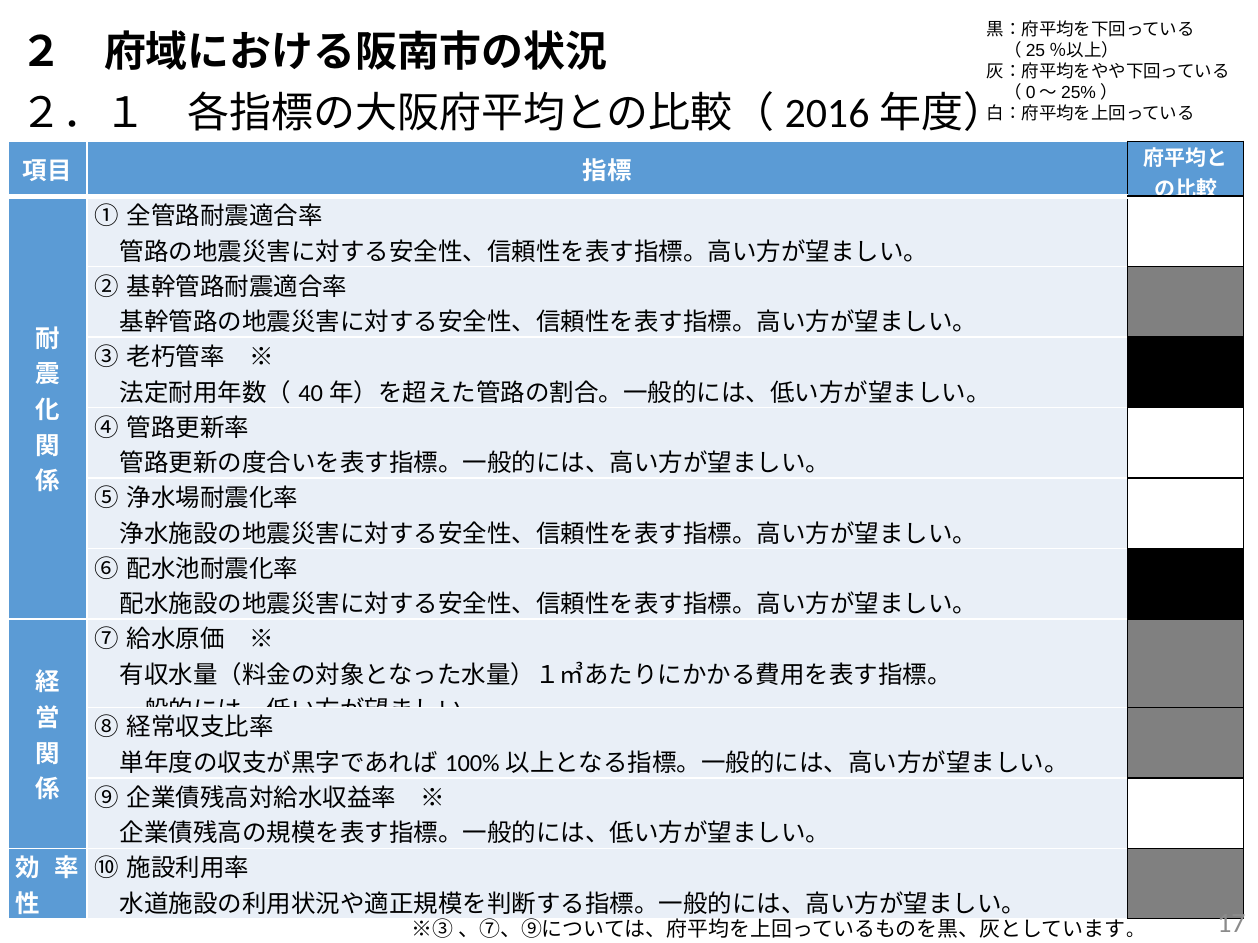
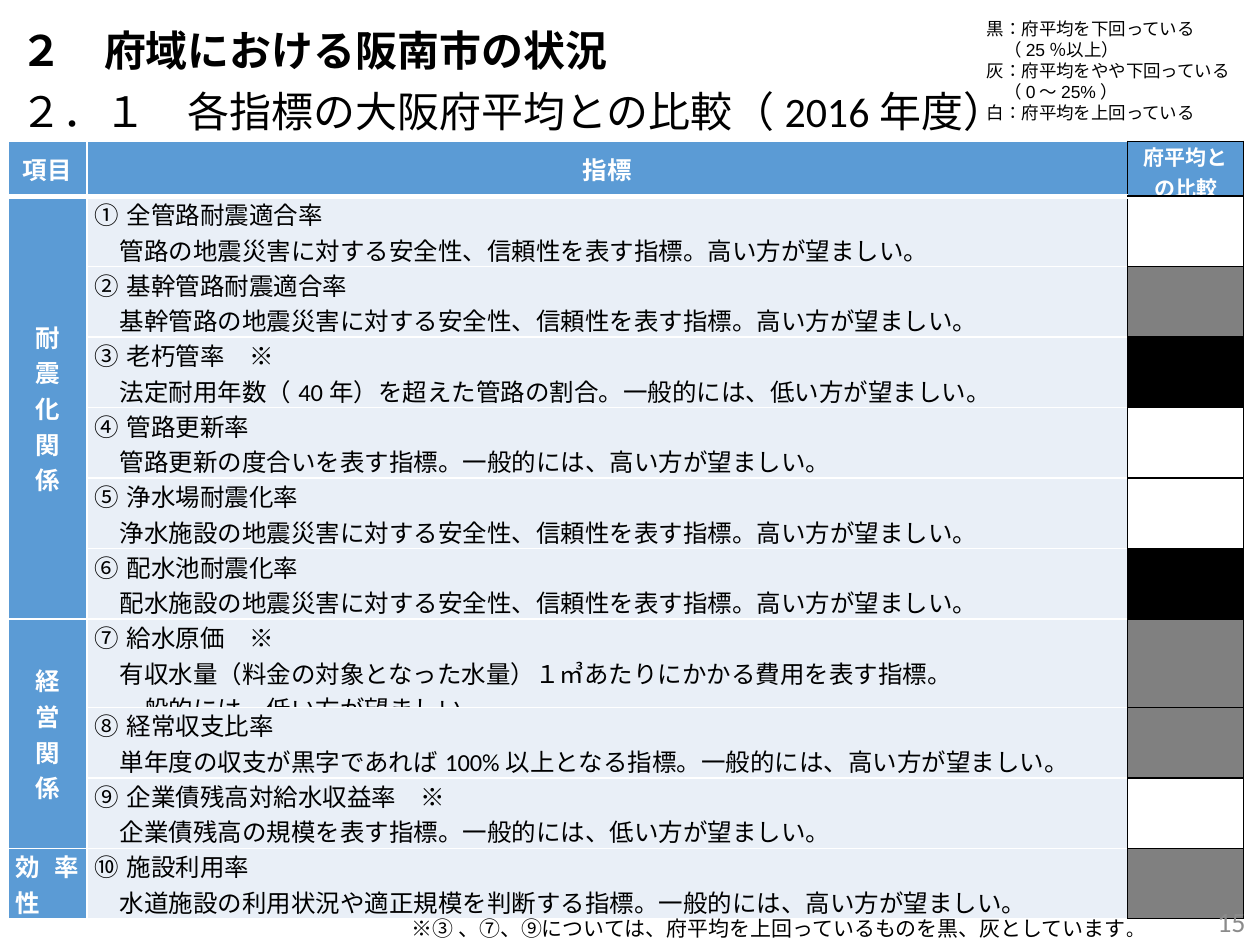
17: 17 -> 15 (1231, 924)
